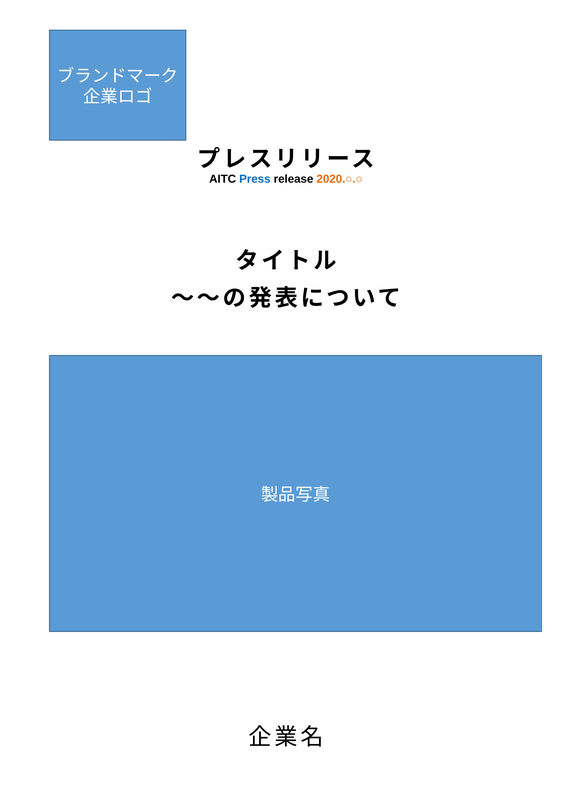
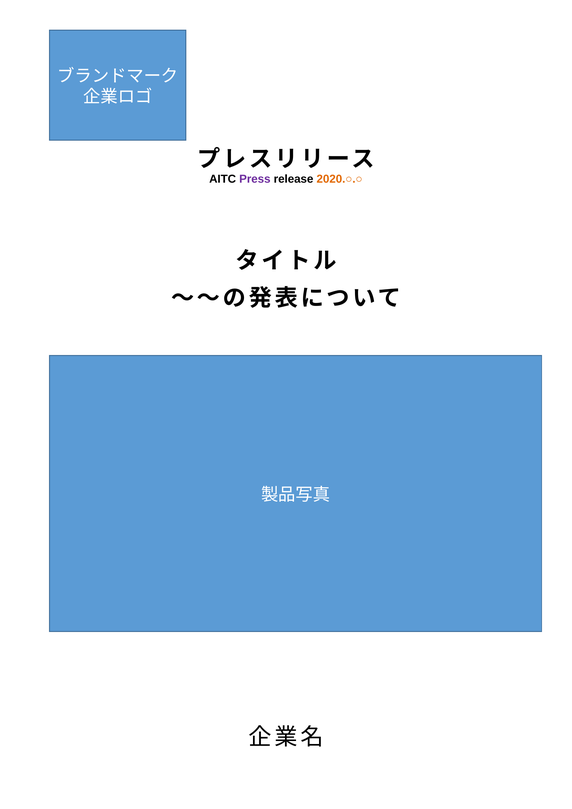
Press colour: blue -> purple (255, 179)
